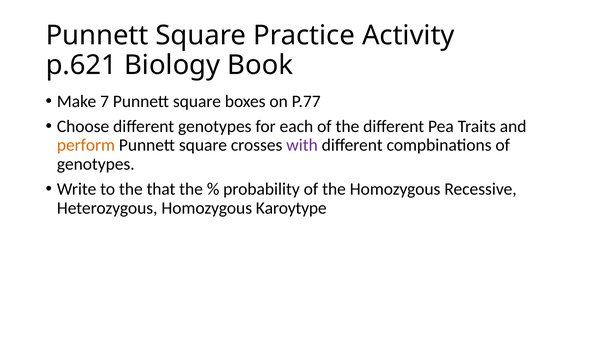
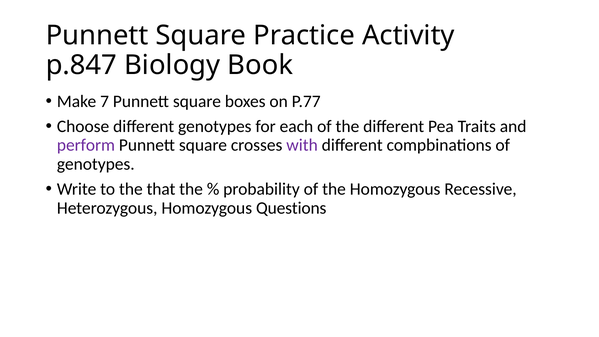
p.621: p.621 -> p.847 (81, 65)
perform colour: orange -> purple (86, 145)
Karoytype: Karoytype -> Questions (291, 208)
